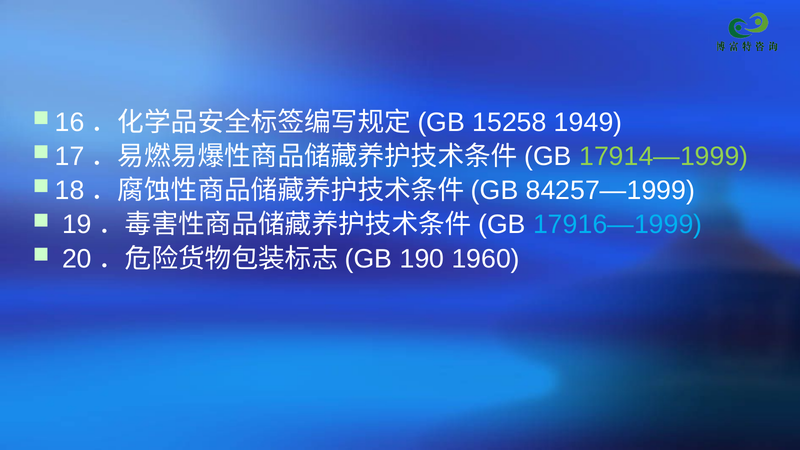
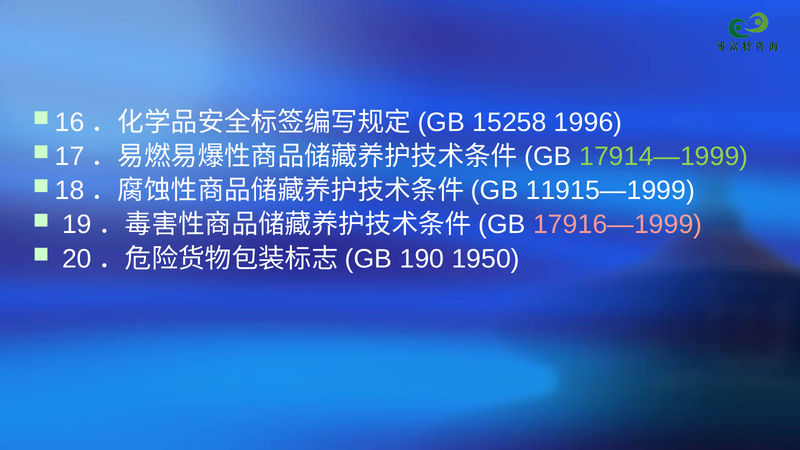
1949: 1949 -> 1996 (588, 122)
84257—1999: 84257—1999 -> 11915—1999 (610, 191)
17916—1999 colour: light blue -> pink (618, 225)
1960: 1960 -> 1950 (486, 259)
